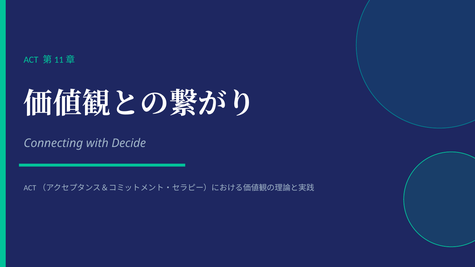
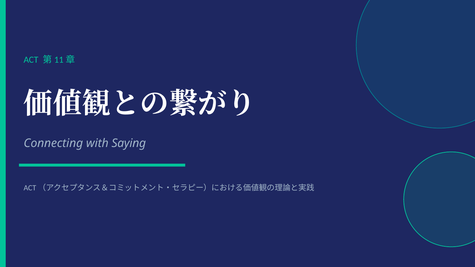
Decide: Decide -> Saying (129, 143)
